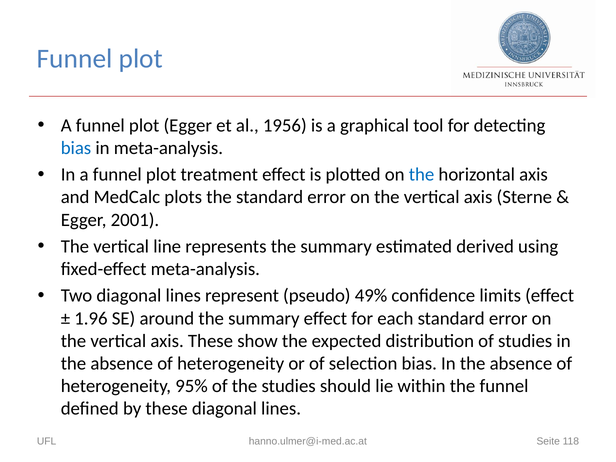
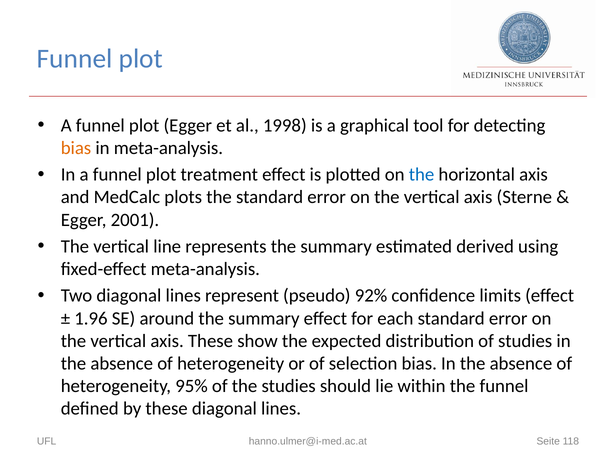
1956: 1956 -> 1998 (285, 125)
bias colour: blue -> orange (76, 148)
49%: 49% -> 92% (371, 296)
